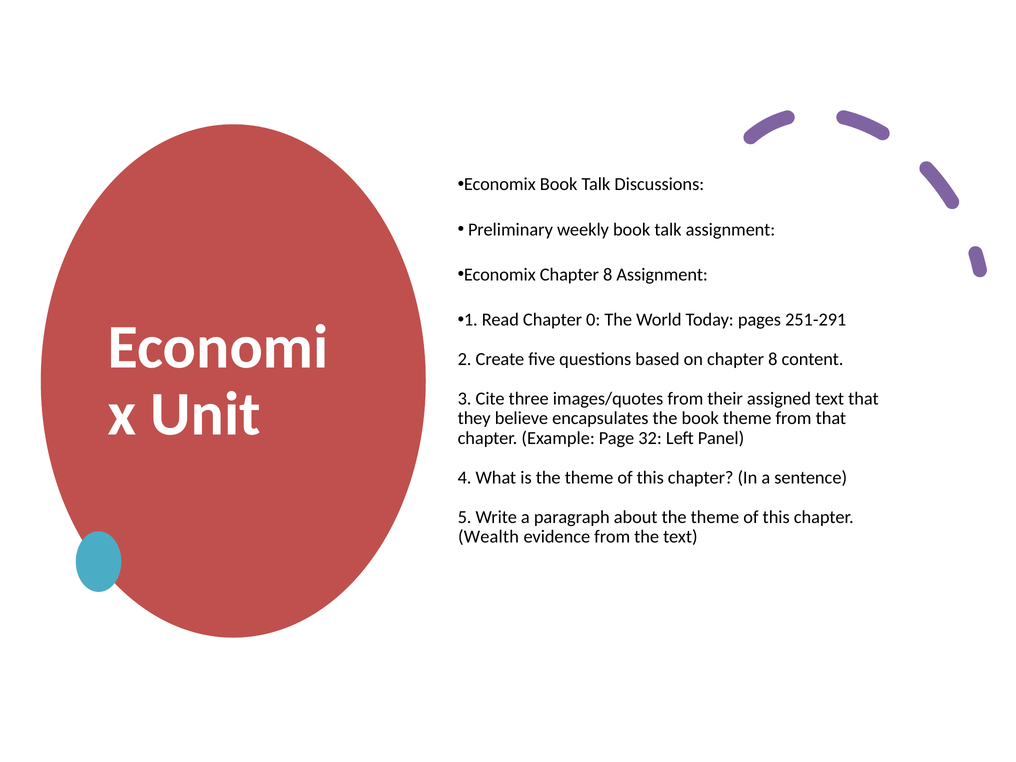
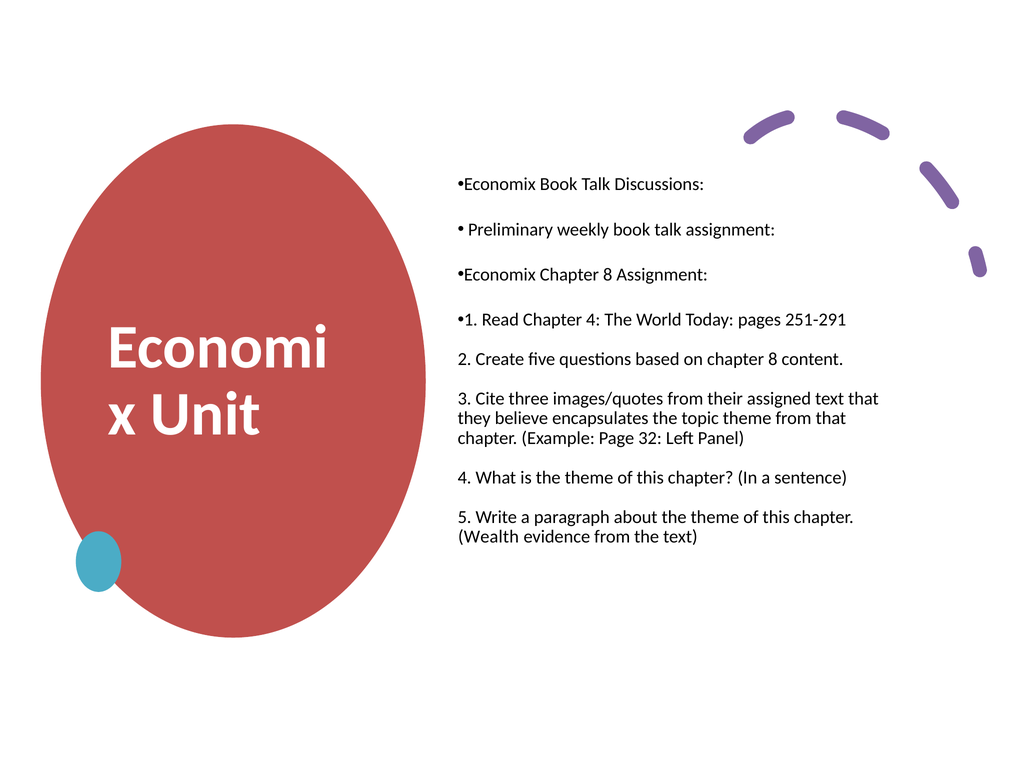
Chapter 0: 0 -> 4 (593, 320)
the book: book -> topic (700, 418)
